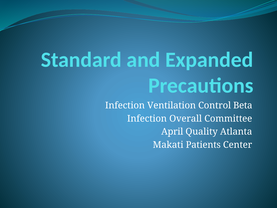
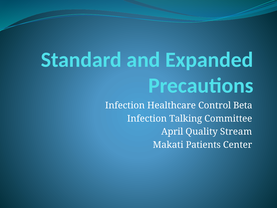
Ventilation: Ventilation -> Healthcare (172, 105)
Overall: Overall -> Talking (186, 118)
Atlanta: Atlanta -> Stream (236, 132)
